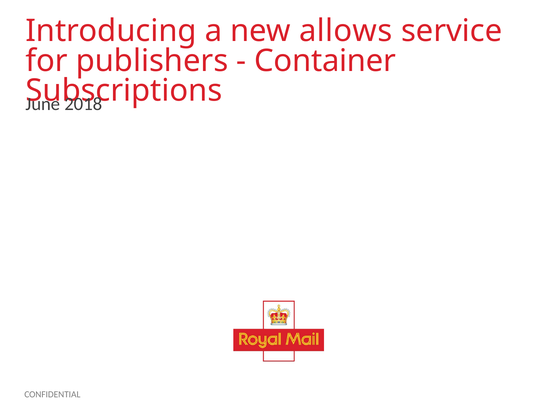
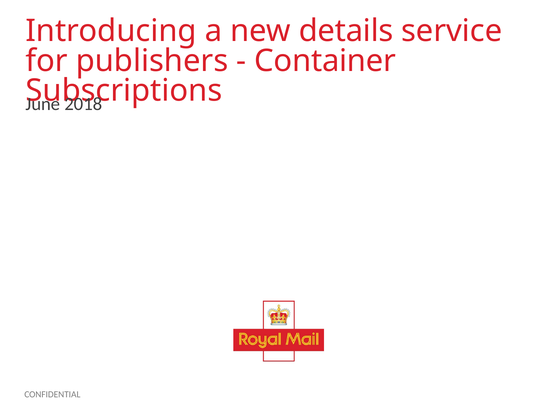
allows: allows -> details (346, 31)
